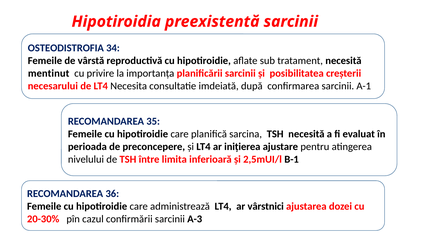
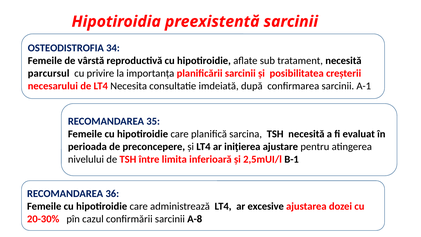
mentinut: mentinut -> parcursul (49, 73)
vârstnici: vârstnici -> excesive (266, 206)
A-3: A-3 -> A-8 (195, 219)
